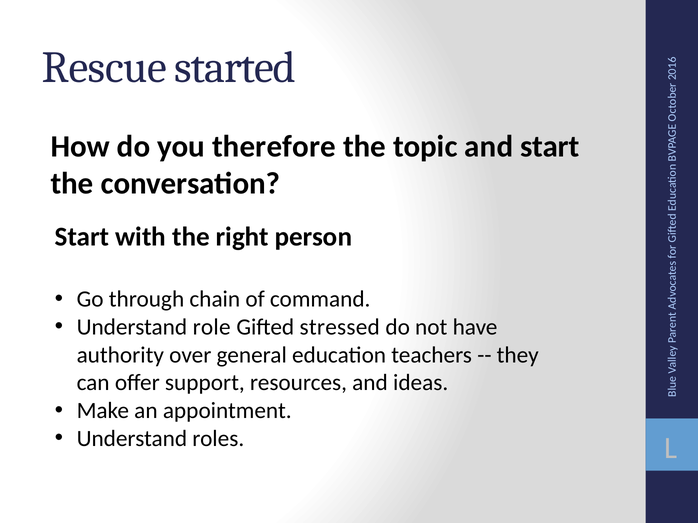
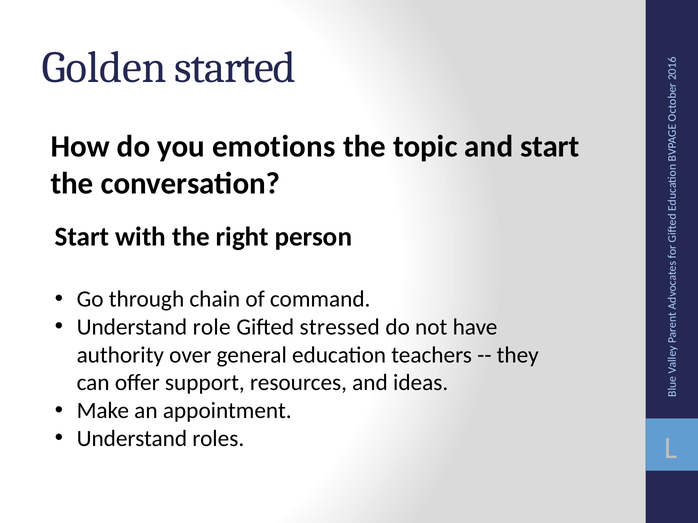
Rescue: Rescue -> Golden (104, 68)
therefore: therefore -> emotions (274, 146)
